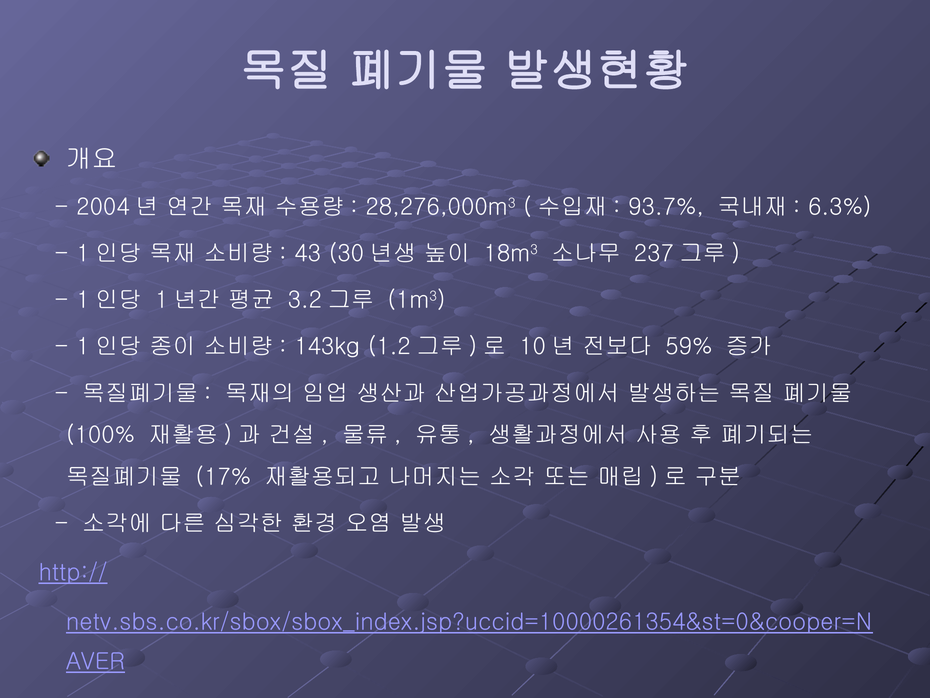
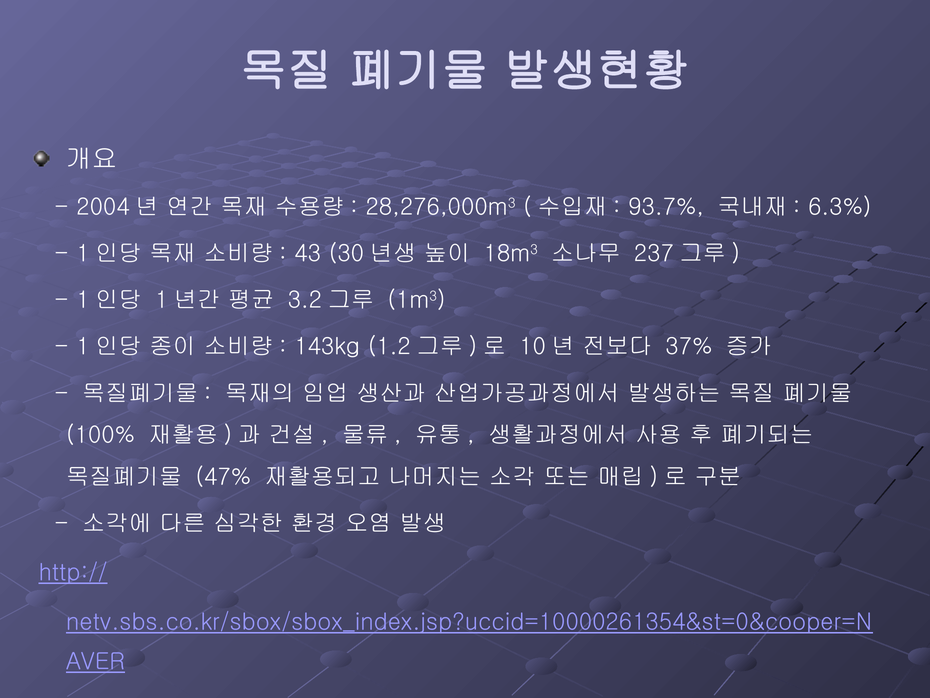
59%: 59% -> 37% (689, 347)
17%: 17% -> 47% (223, 477)
